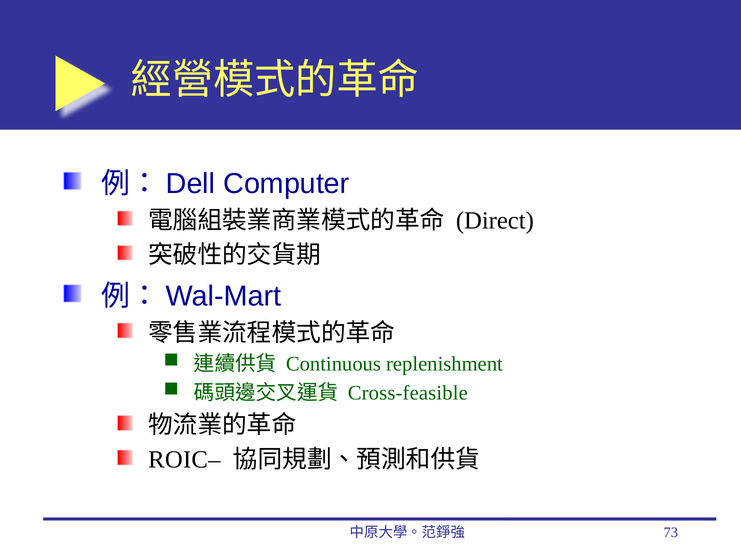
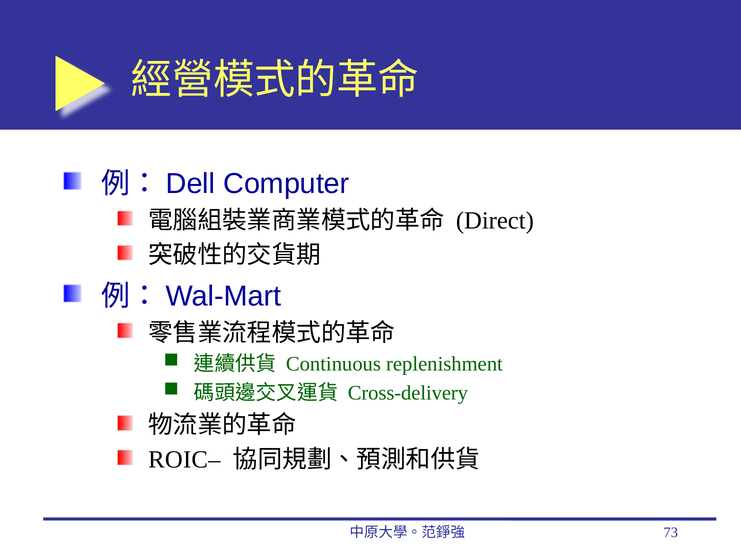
Cross-feasible: Cross-feasible -> Cross-delivery (408, 393)
